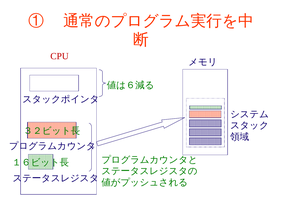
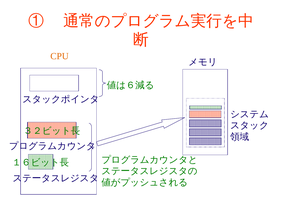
CPU colour: red -> orange (60, 56)
